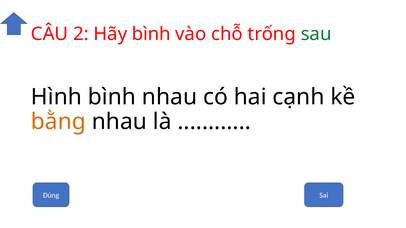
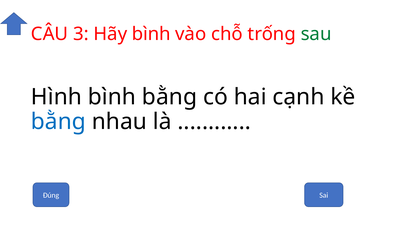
2: 2 -> 3 (81, 34)
bình nhau: nhau -> bằng (170, 97)
bằng colour: orange -> blue (58, 122)
